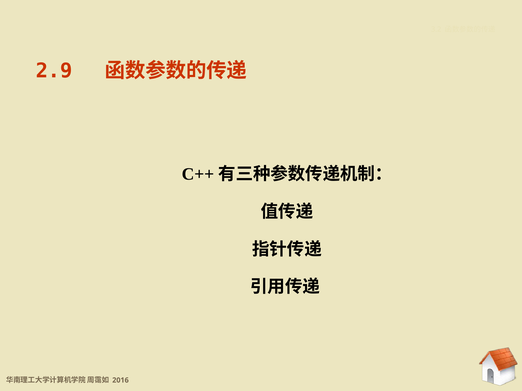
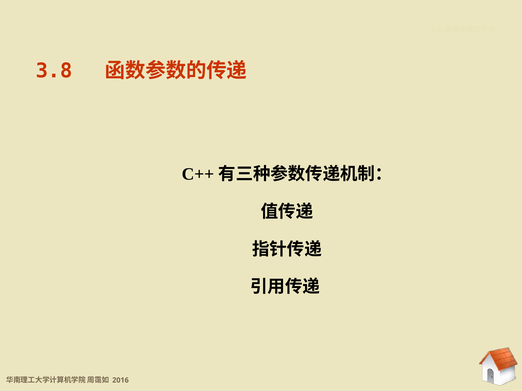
2.9: 2.9 -> 3.8 (54, 71)
